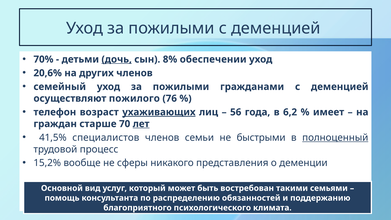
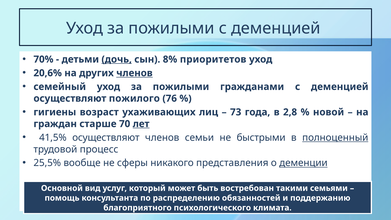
обеспечении: обеспечении -> приоритетов (213, 59)
членов underline: none -> present (134, 73)
телефон: телефон -> гигиены (55, 112)
ухаживающих underline: present -> none (159, 112)
56: 56 -> 73 (236, 112)
6,2: 6,2 -> 2,8 (290, 112)
имеет: имеет -> новой (329, 112)
41,5% специалистов: специалистов -> осуществляют (106, 138)
15,2%: 15,2% -> 25,5% (47, 163)
деменции underline: none -> present (303, 163)
